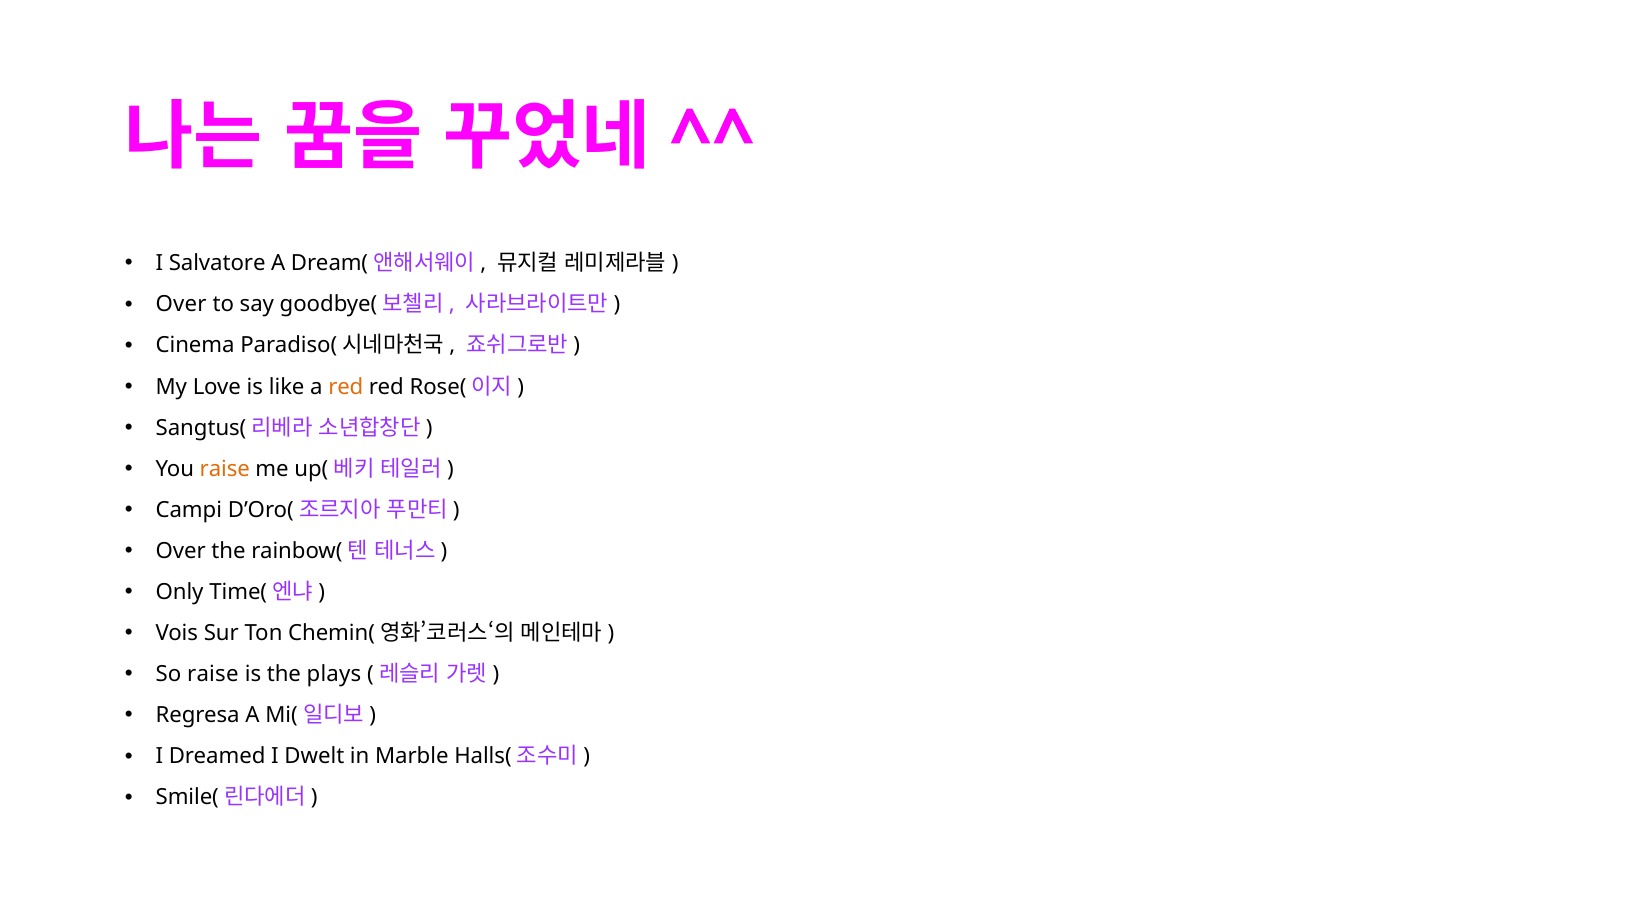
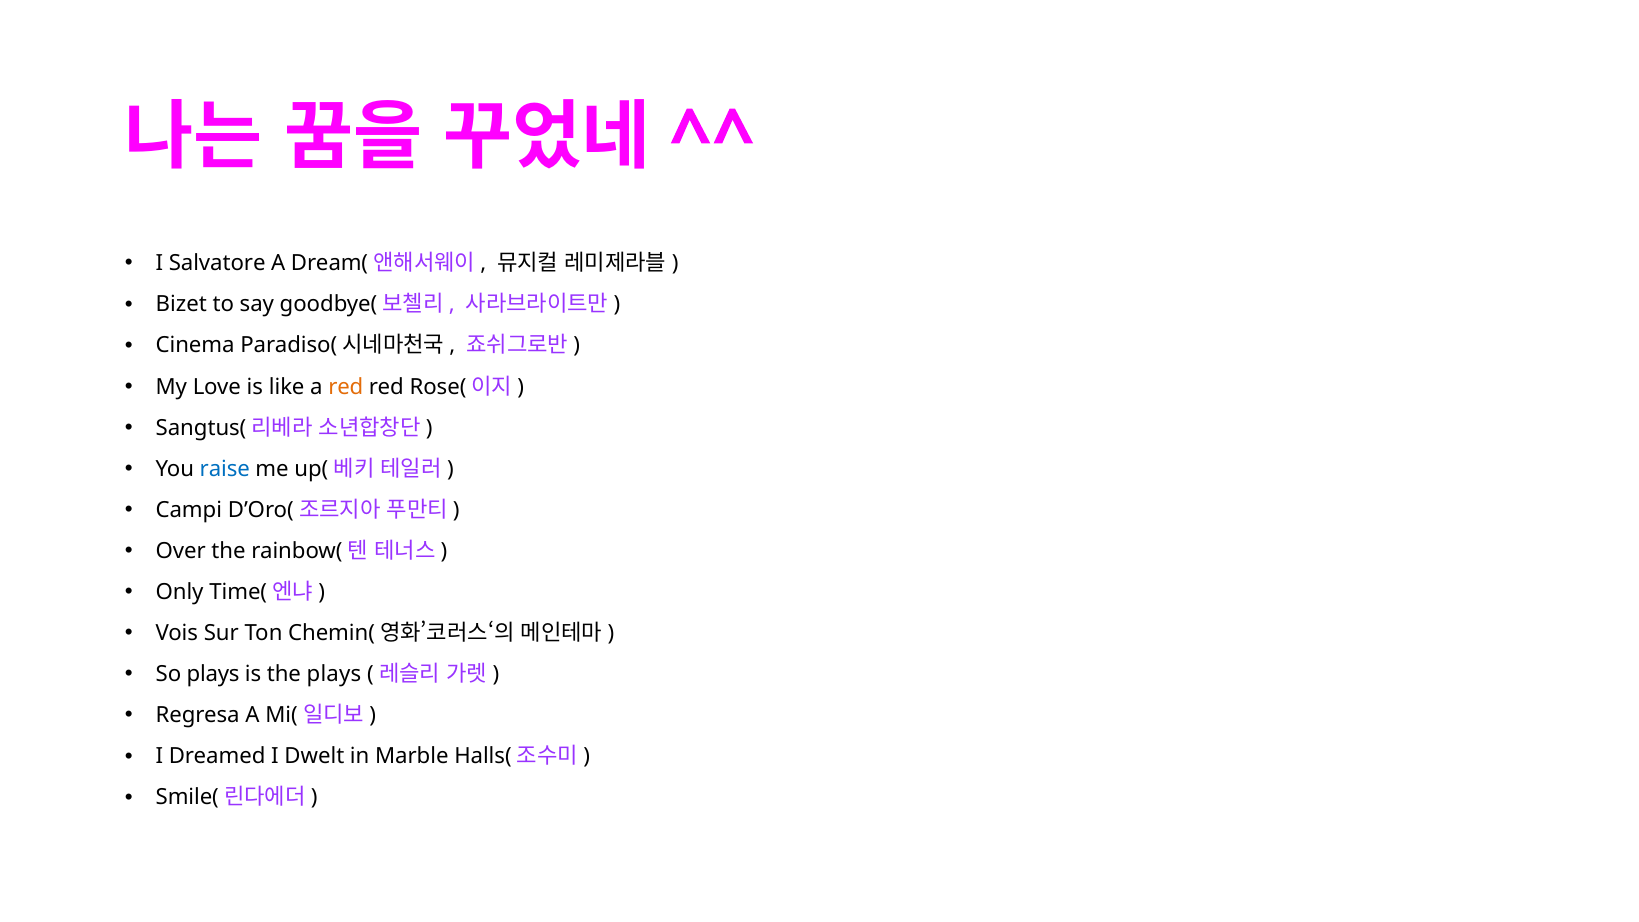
Over: Over -> Bizet (181, 305)
raise colour: orange -> blue (225, 469)
So raise: raise -> plays (213, 674)
